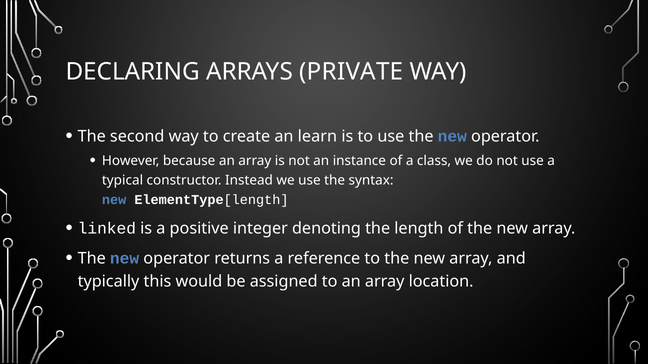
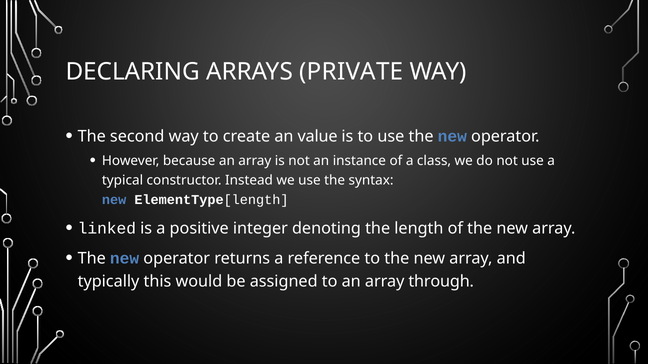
learn: learn -> value (318, 137)
location: location -> through (441, 282)
